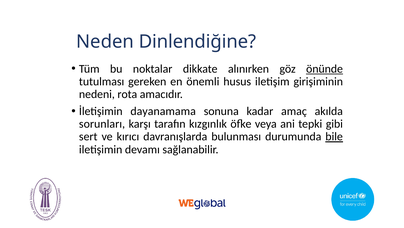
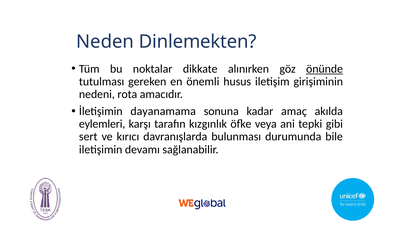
Dinlendiğine: Dinlendiğine -> Dinlemekten (198, 42)
sorunları: sorunları -> eylemleri (102, 124)
bile underline: present -> none (334, 136)
